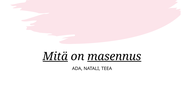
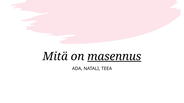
Mitä underline: present -> none (55, 57)
